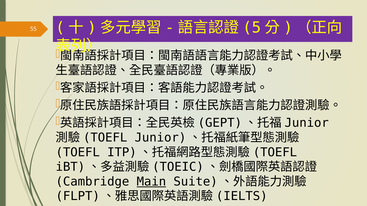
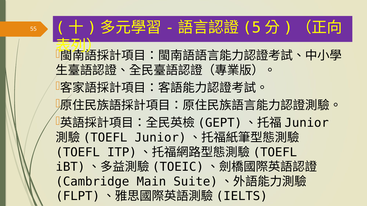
Main underline: present -> none (151, 182)
